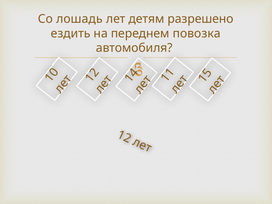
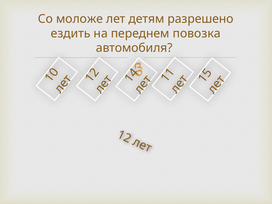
лошадь: лошадь -> моложе (79, 19)
